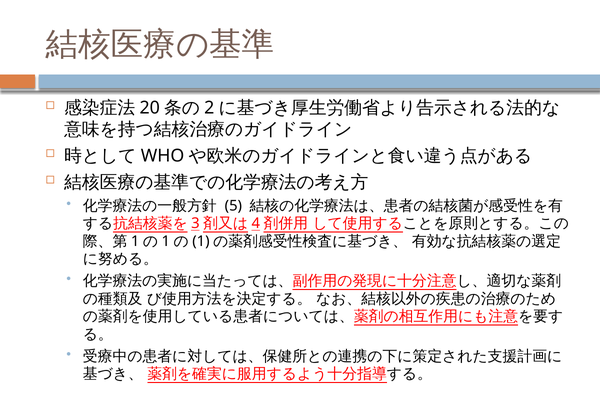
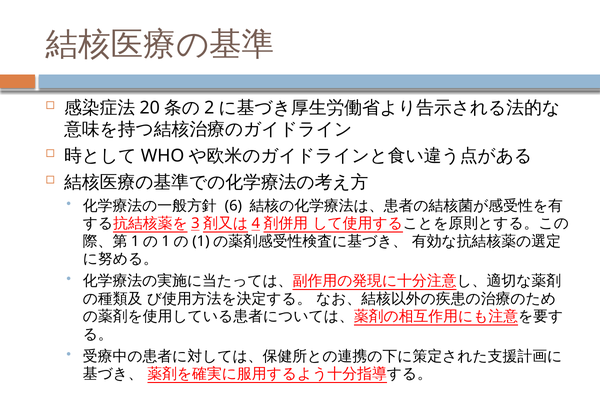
5: 5 -> 6 (233, 206)
